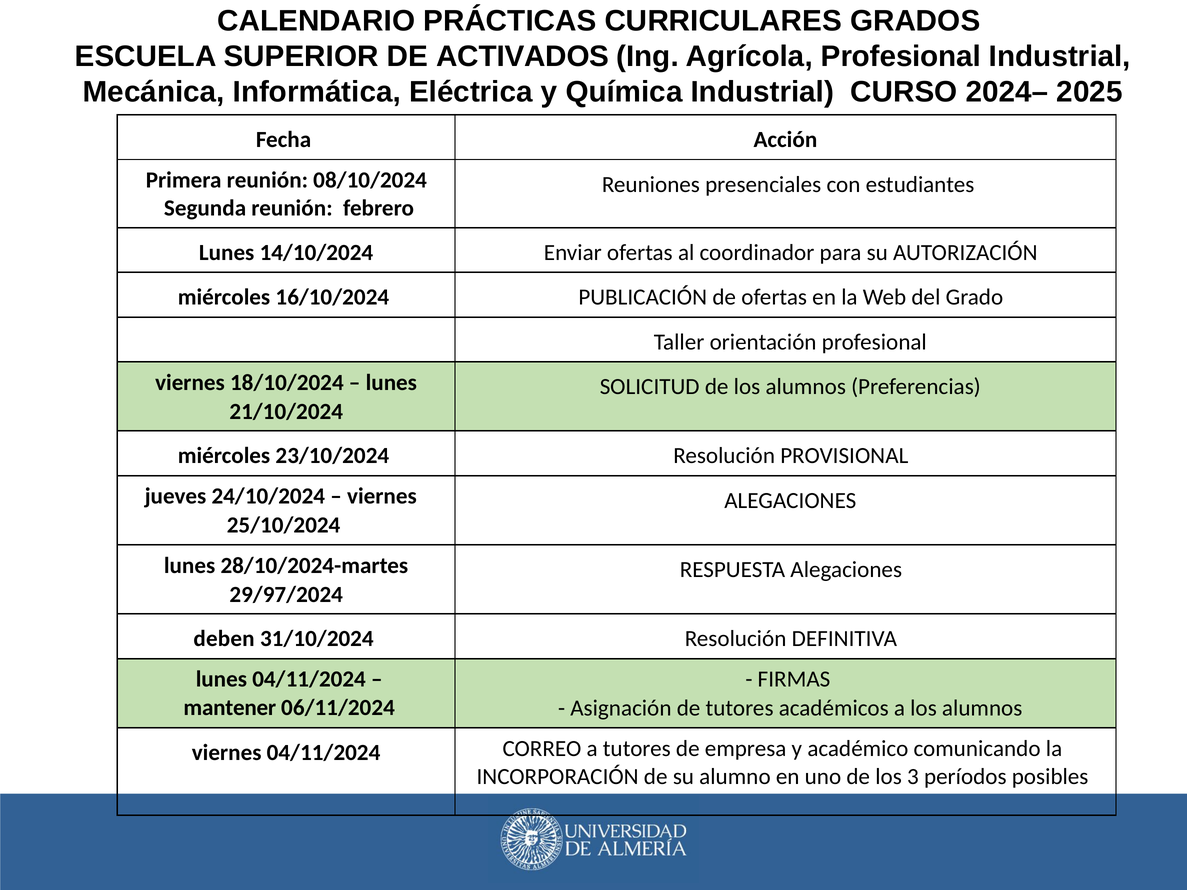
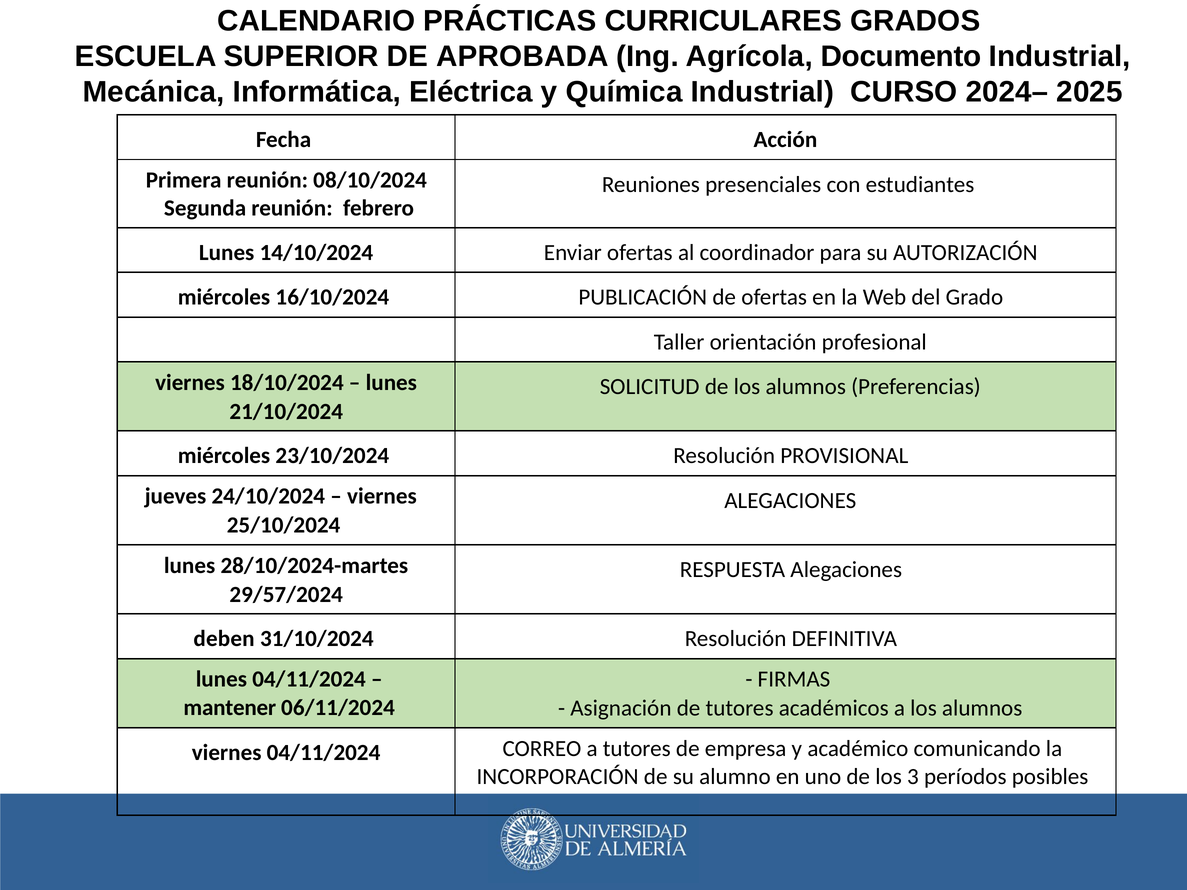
ACTIVADOS: ACTIVADOS -> APROBADA (523, 56)
Agrícola Profesional: Profesional -> Documento (901, 56)
29/97/2024: 29/97/2024 -> 29/57/2024 (286, 595)
